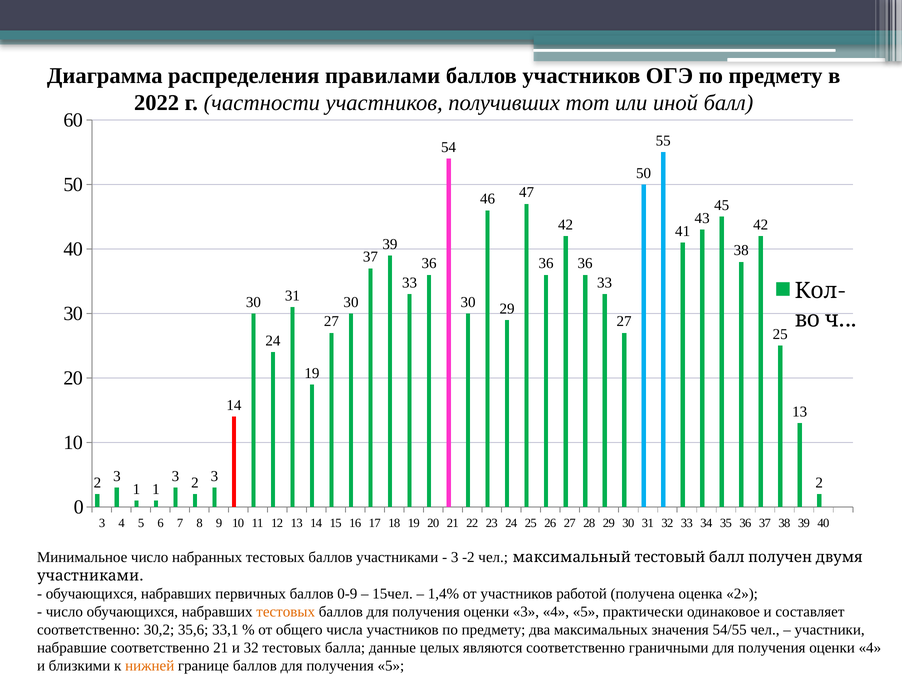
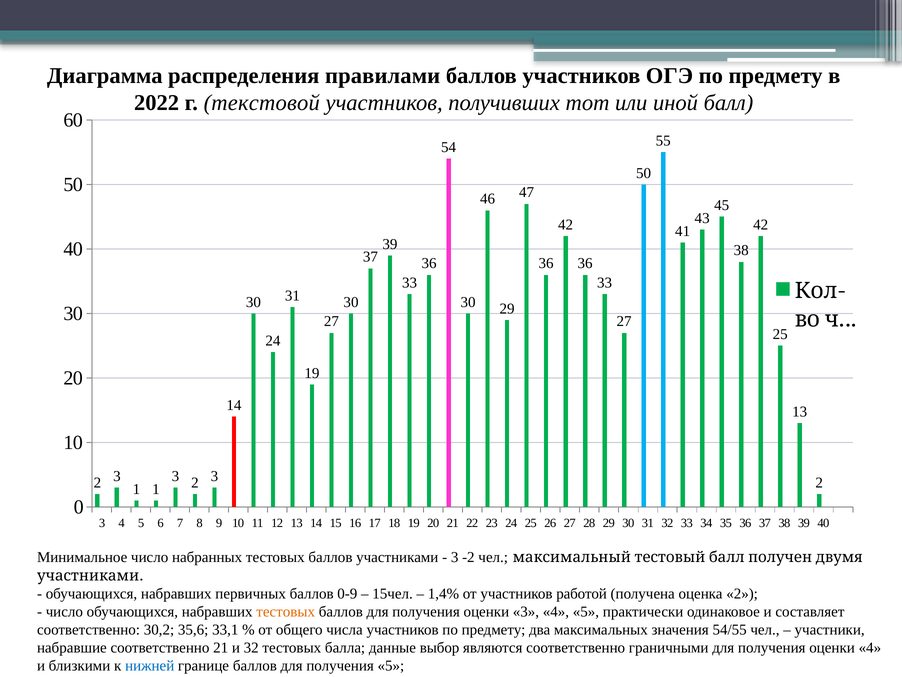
частности: частности -> текстовой (262, 103)
целых: целых -> выбор (440, 647)
нижней colour: orange -> blue (150, 665)
